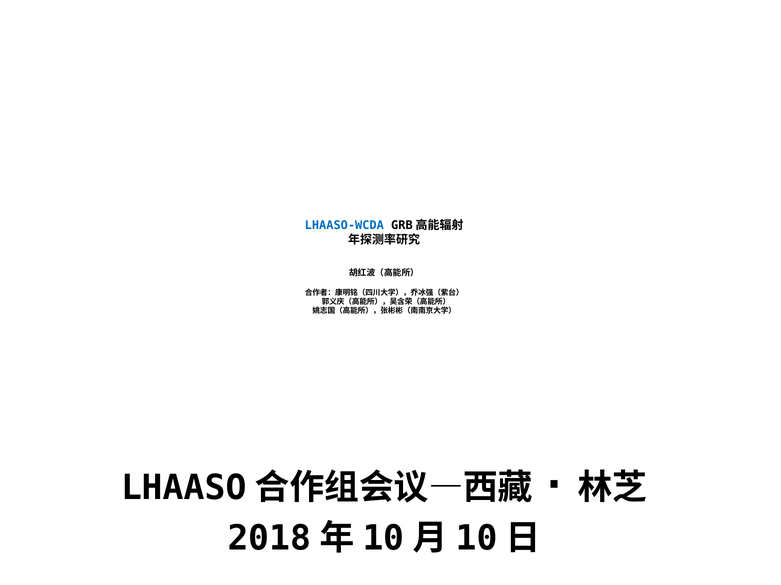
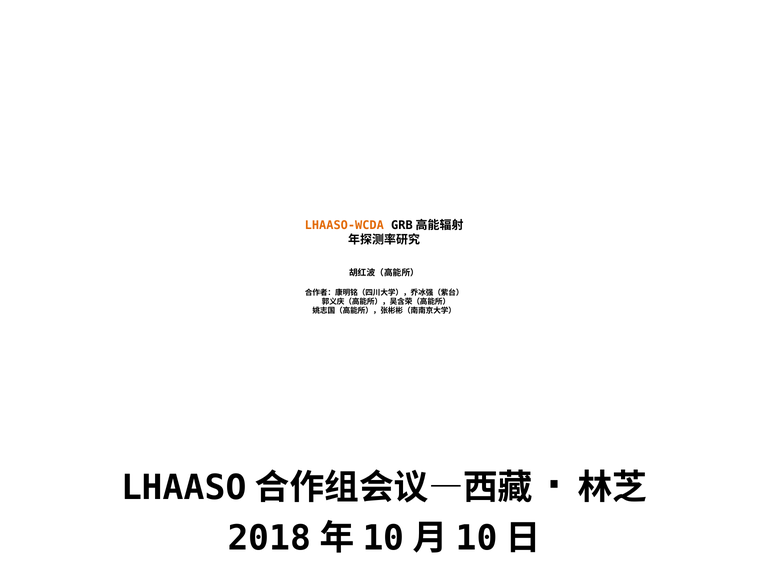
LHAASO-WCDA colour: blue -> orange (344, 226)
